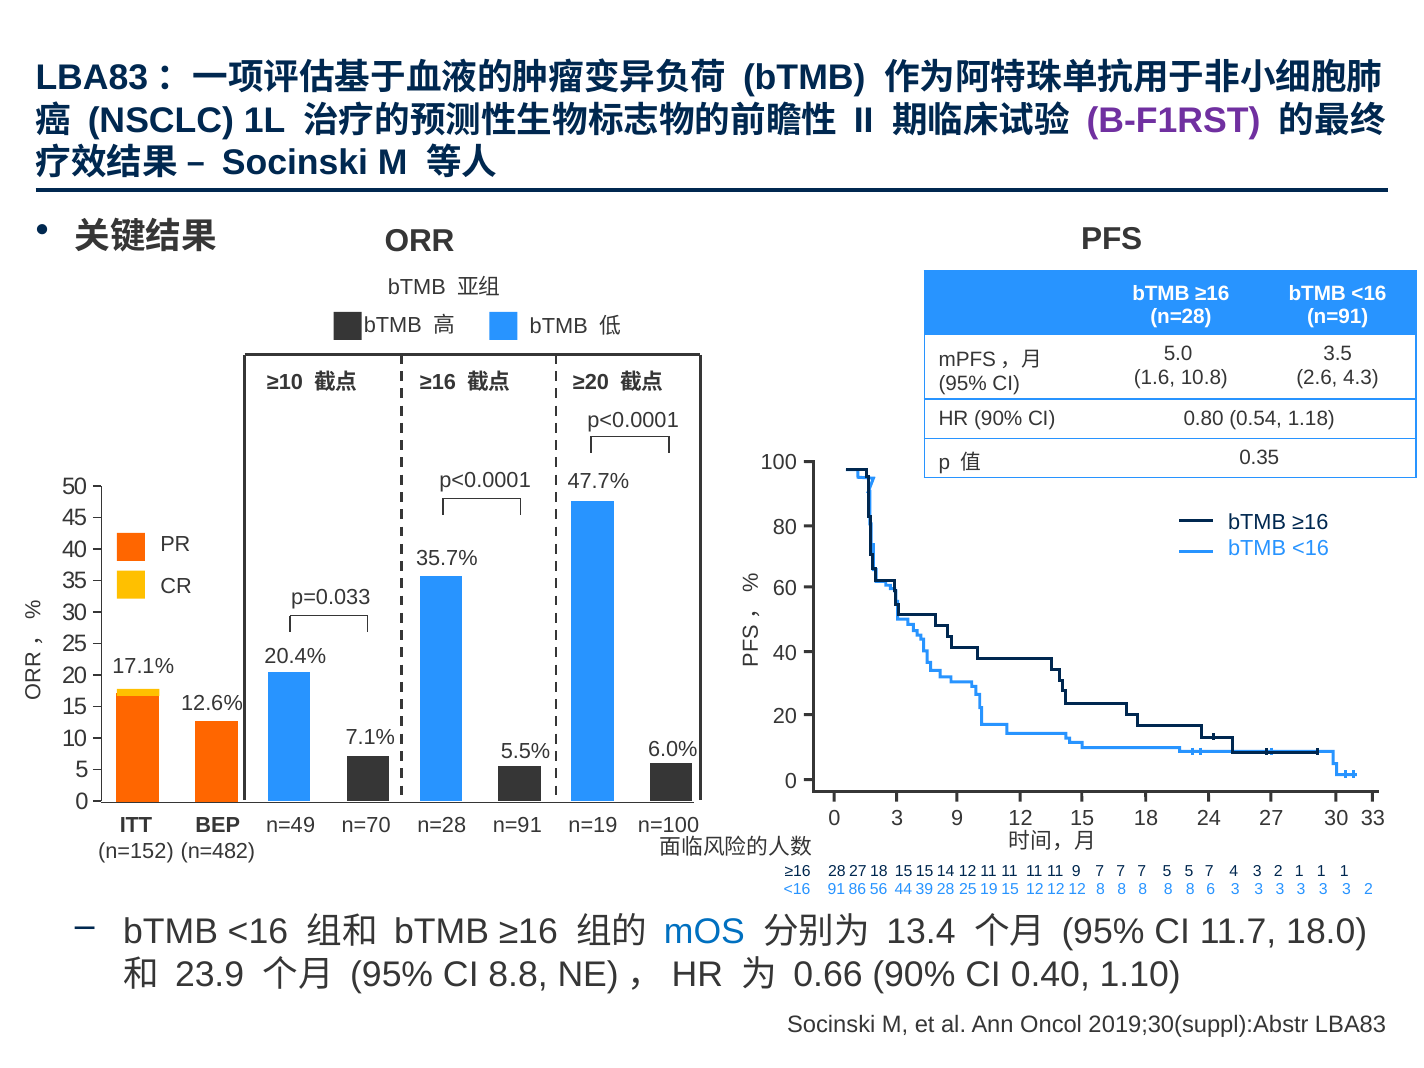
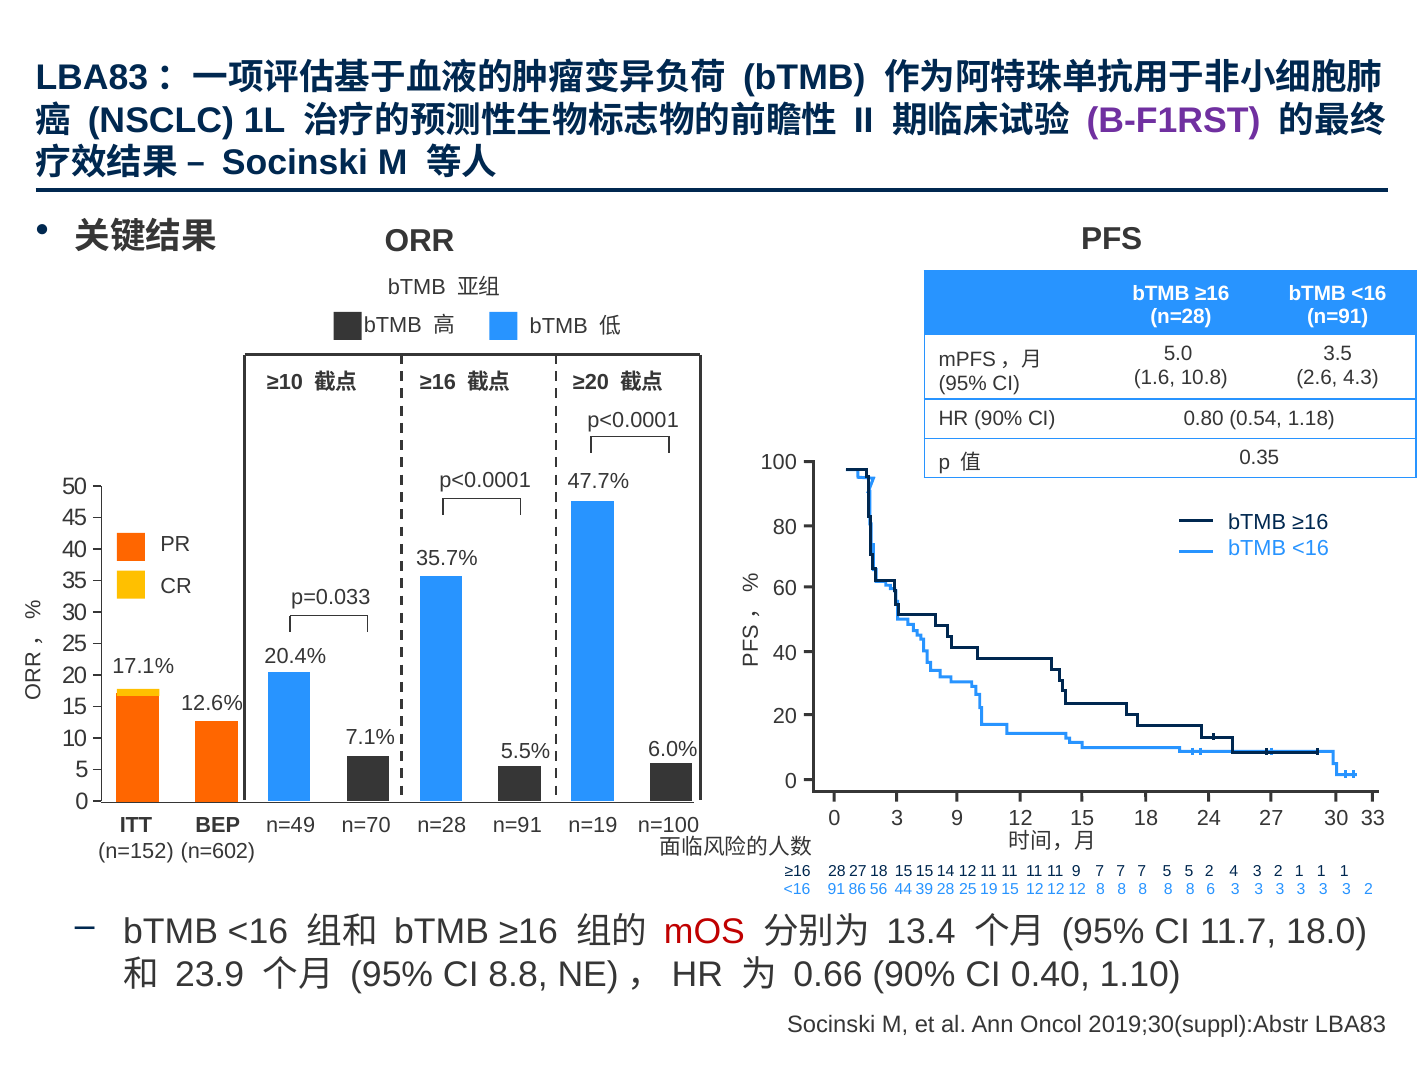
n=482: n=482 -> n=602 (218, 851)
5 7: 7 -> 2 (1209, 872)
mOS colour: blue -> red (704, 932)
